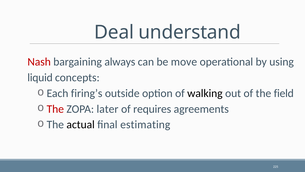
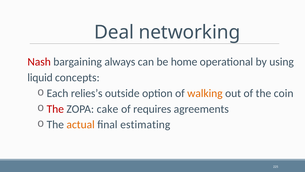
understand: understand -> networking (189, 32)
move: move -> home (184, 62)
firing’s: firing’s -> relies’s (87, 93)
walking colour: black -> orange (205, 93)
field: field -> coin (284, 93)
later: later -> cake (108, 109)
actual colour: black -> orange (81, 124)
